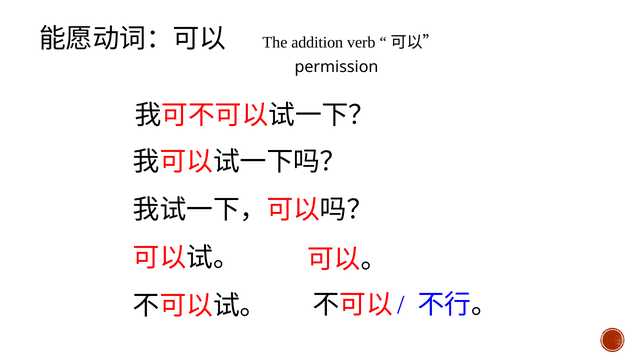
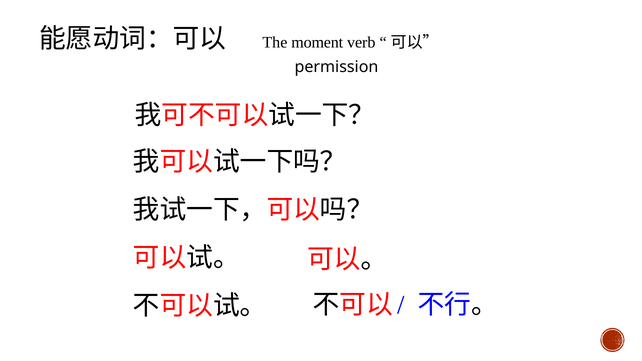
addition: addition -> moment (317, 43)
